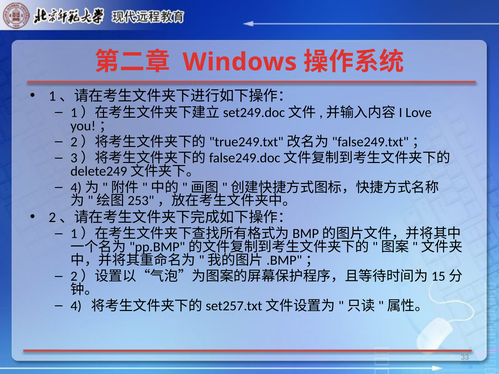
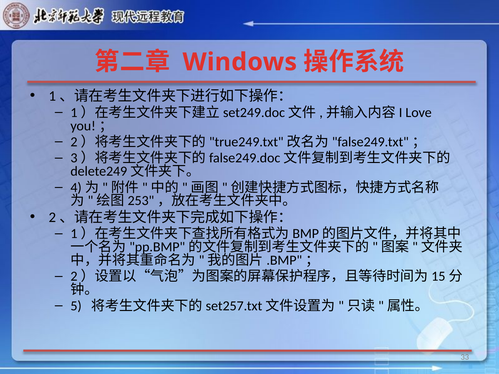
4: 4 -> 5 (76, 306)
